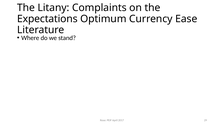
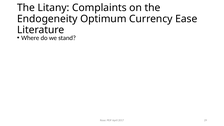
Expectations: Expectations -> Endogeneity (47, 19)
